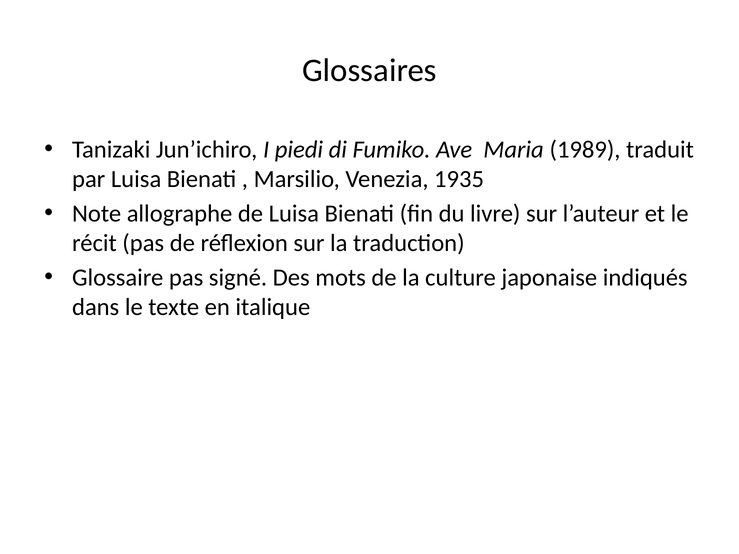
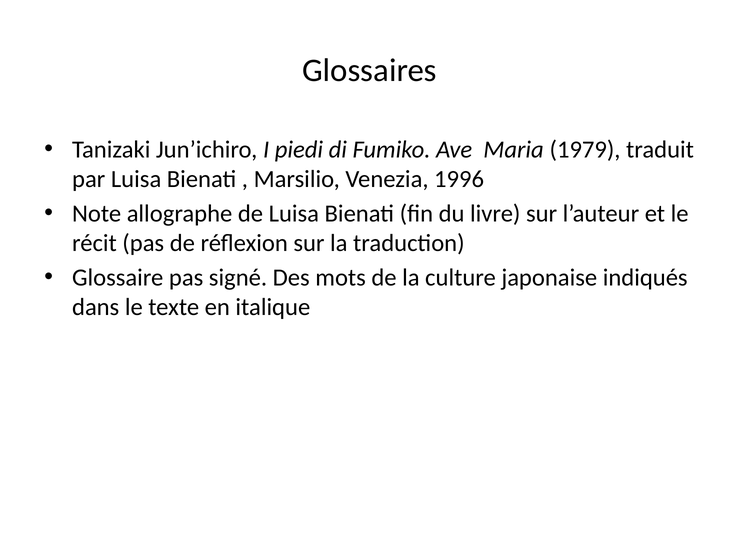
1989: 1989 -> 1979 (585, 150)
1935: 1935 -> 1996 (459, 179)
